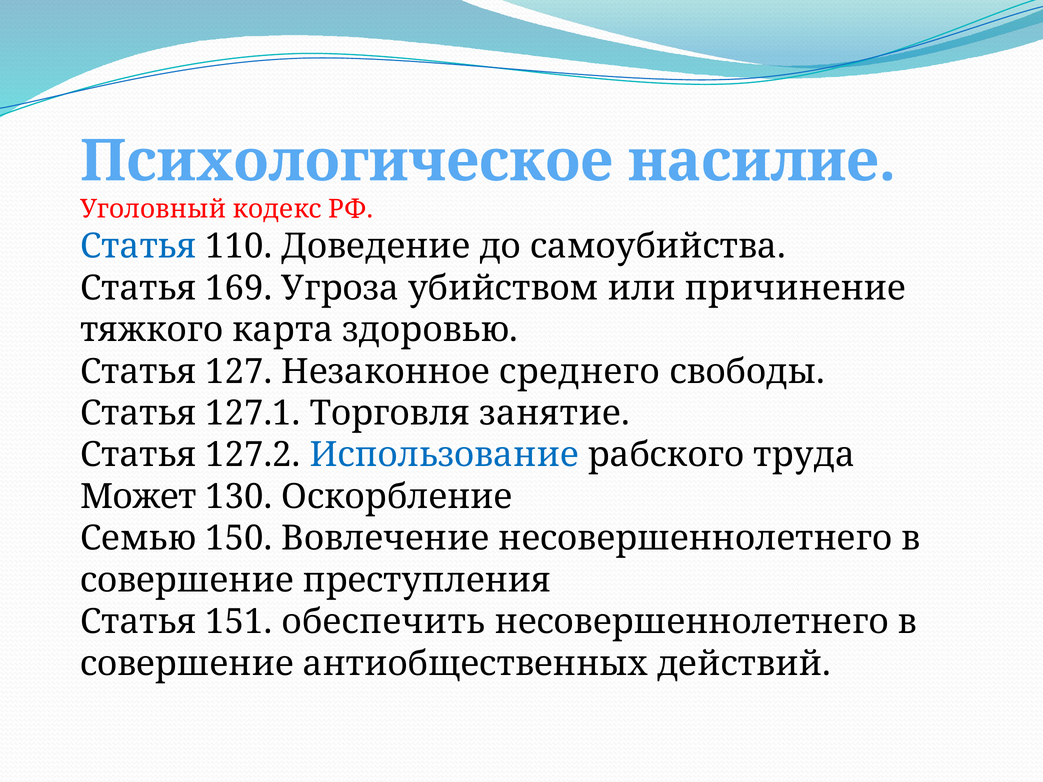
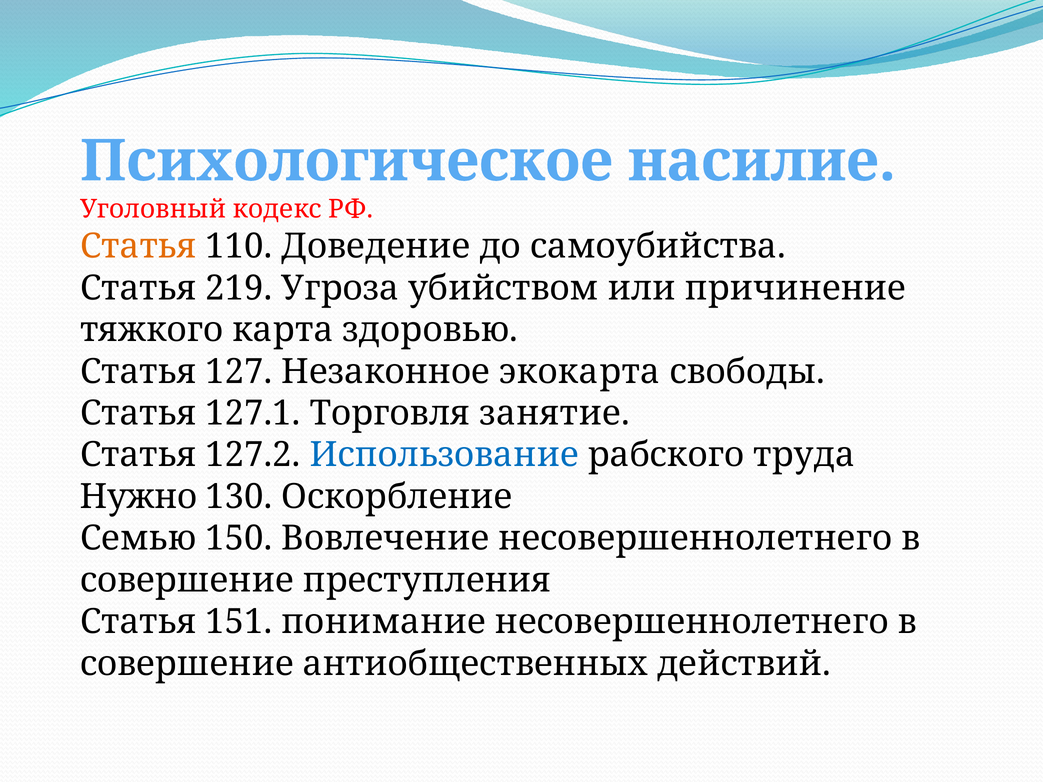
Статья colour: blue -> orange (138, 247)
169: 169 -> 219 (239, 288)
среднего: среднего -> экокарта (580, 372)
Может: Может -> Нужно (138, 497)
обеспечить: обеспечить -> понимание (384, 622)
